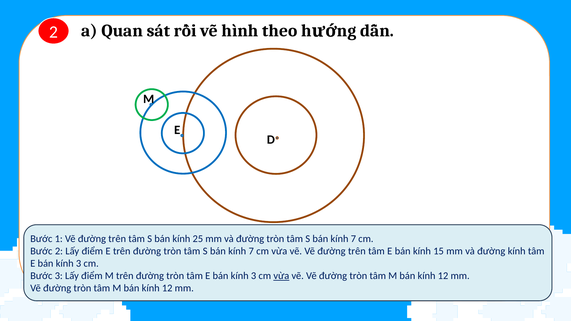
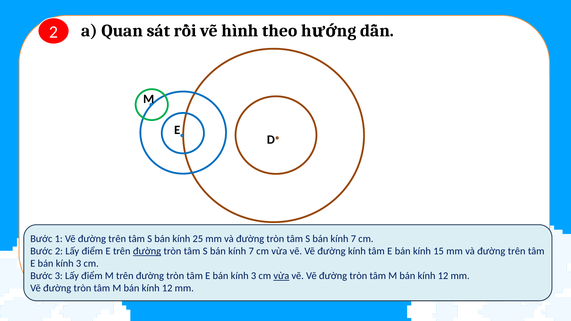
đường underline: none -> present (147, 251)
vẽ Vẽ đường trên: trên -> kính (357, 251)
và đường kính: kính -> trên (517, 251)
